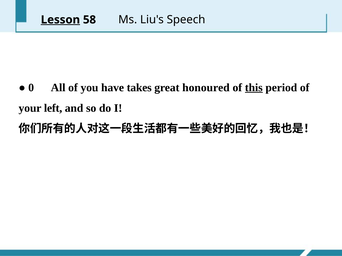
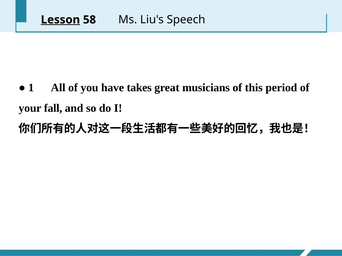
0: 0 -> 1 (31, 88)
honoured: honoured -> musicians (206, 88)
this underline: present -> none (254, 88)
left: left -> fall (53, 108)
